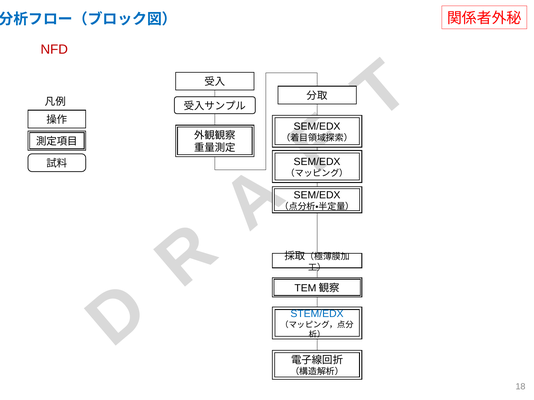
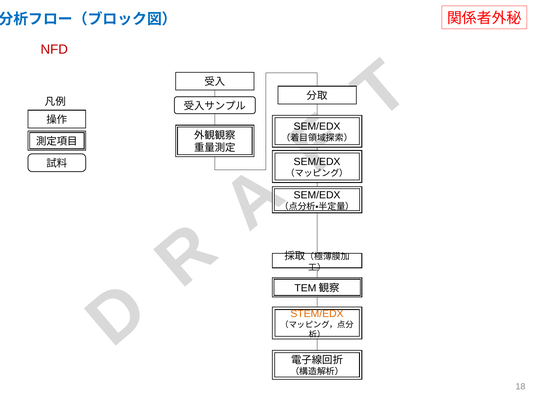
STEM/EDX colour: blue -> orange (317, 314)
